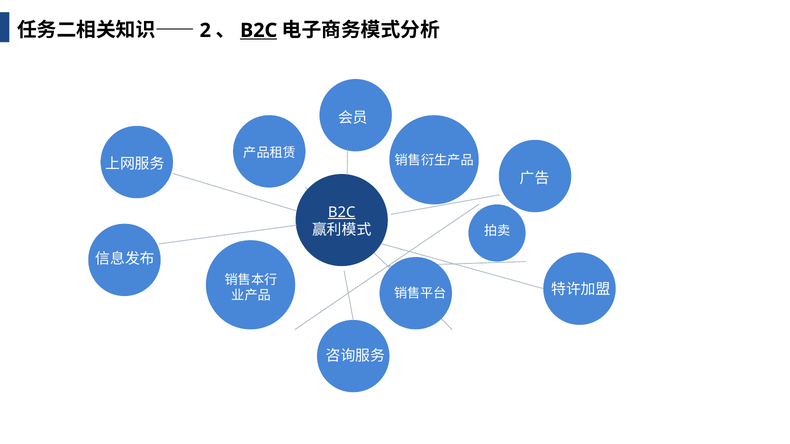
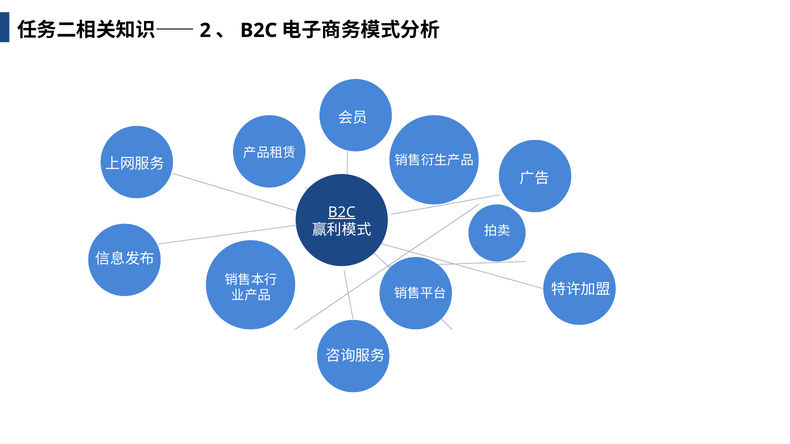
B2C underline: present -> none (259, 30)
